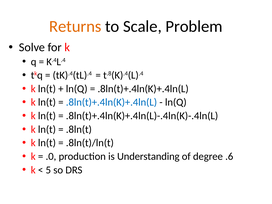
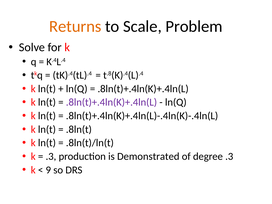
.8ln(t)+.4ln(K)+.4ln(L colour: blue -> purple (111, 102)
.0: .0 -> .3 (51, 156)
Understanding: Understanding -> Demonstrated (148, 156)
degree .6: .6 -> .3 (229, 156)
5: 5 -> 9 (48, 170)
